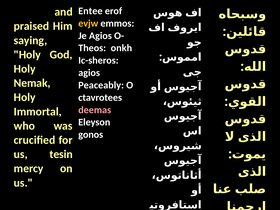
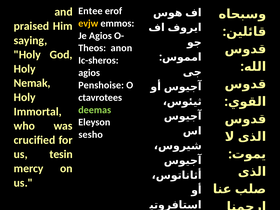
onkh: onkh -> anon (121, 48)
Peaceably: Peaceably -> Penshoise (101, 85)
deemas colour: pink -> light green (95, 110)
gonos: gonos -> sesho (91, 135)
